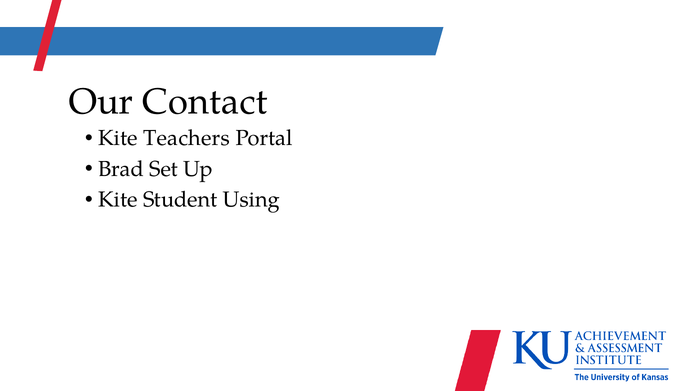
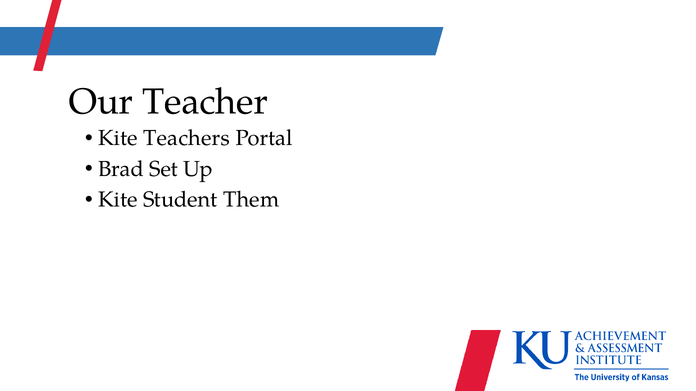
Contact: Contact -> Teacher (205, 102)
Using: Using -> Them (251, 200)
